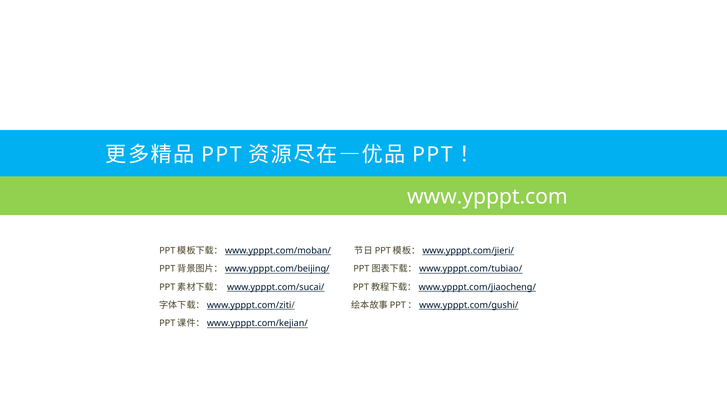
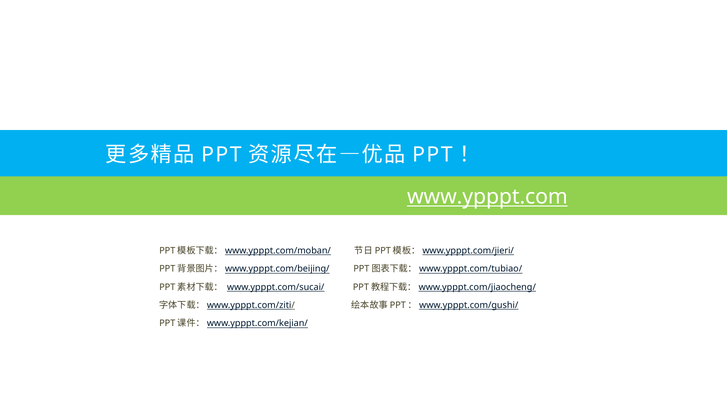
www.ypppt.com underline: none -> present (487, 197)
